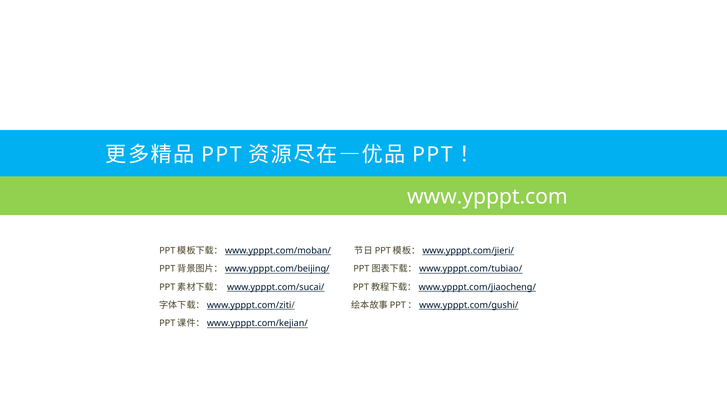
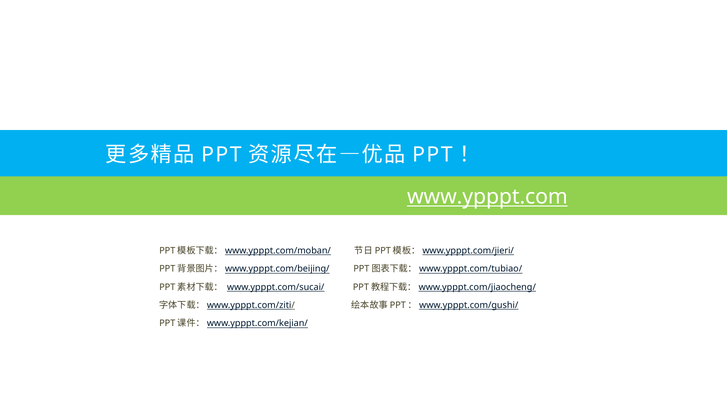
www.ypppt.com underline: none -> present (487, 197)
